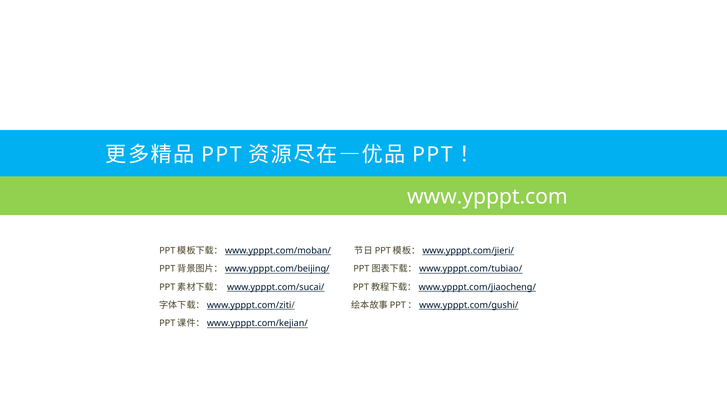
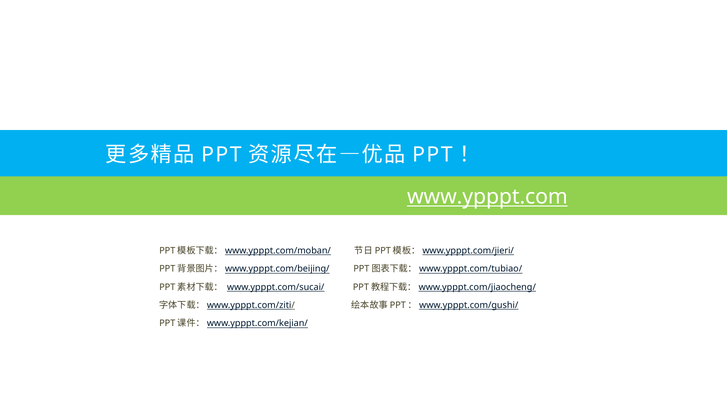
www.ypppt.com underline: none -> present (487, 197)
